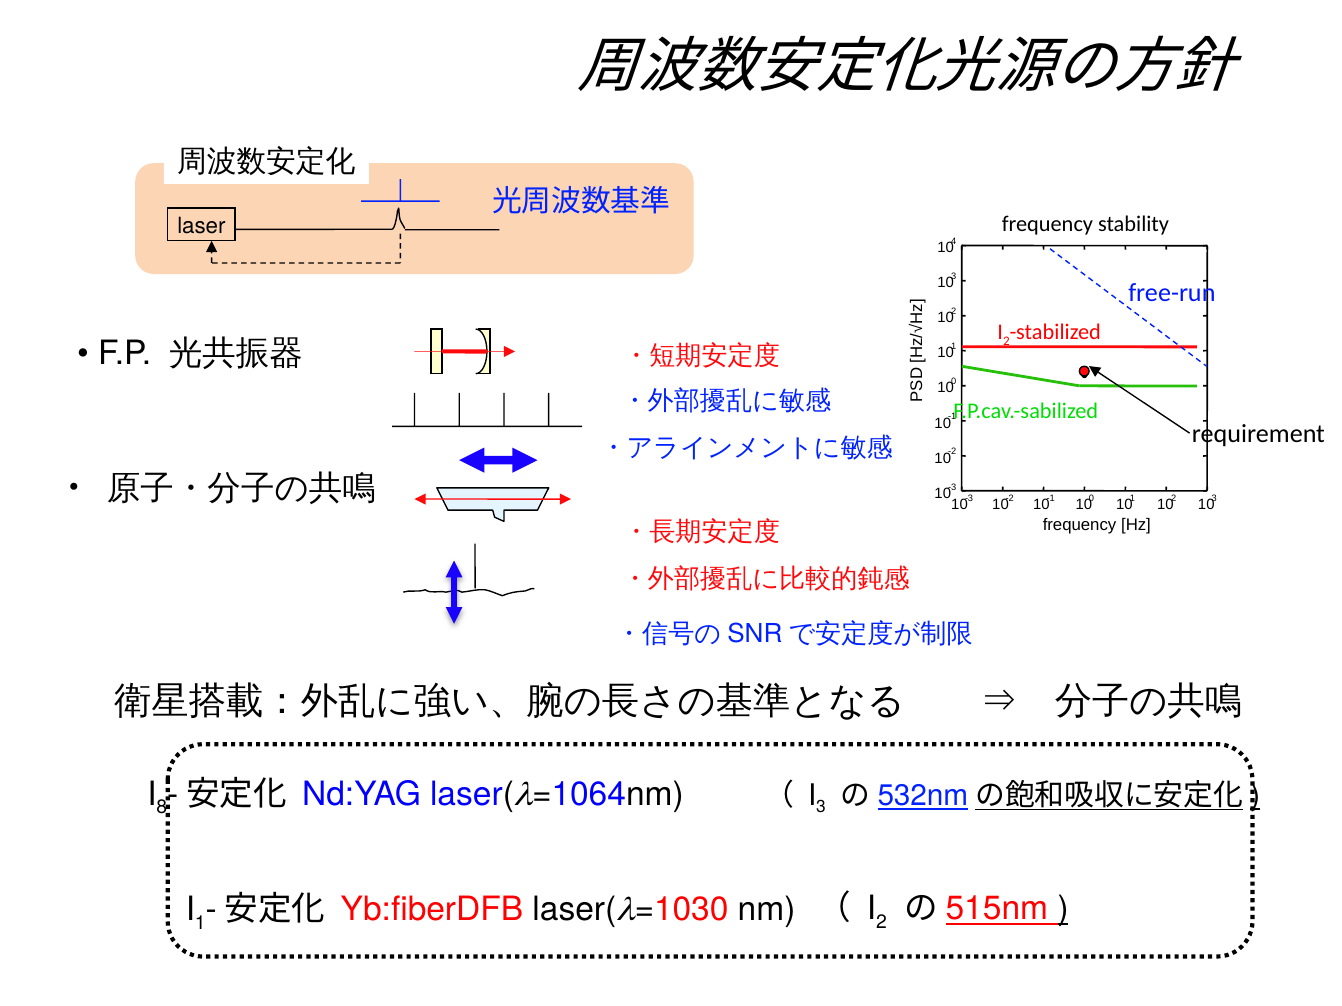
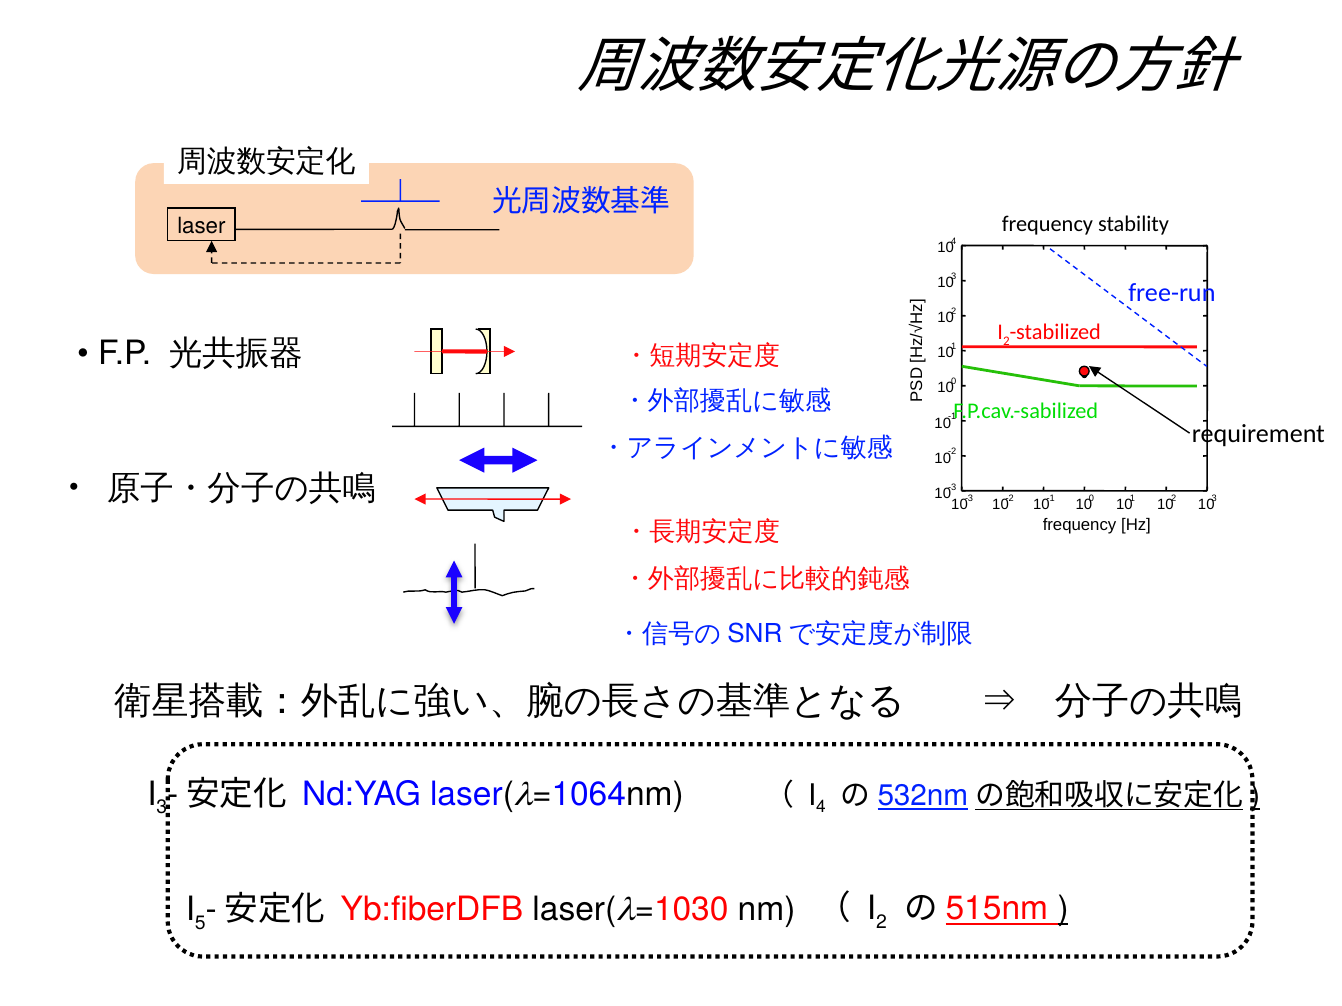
8: 8 -> 3 (162, 808)
3: 3 -> 4 (821, 807)
1: 1 -> 5 (200, 923)
